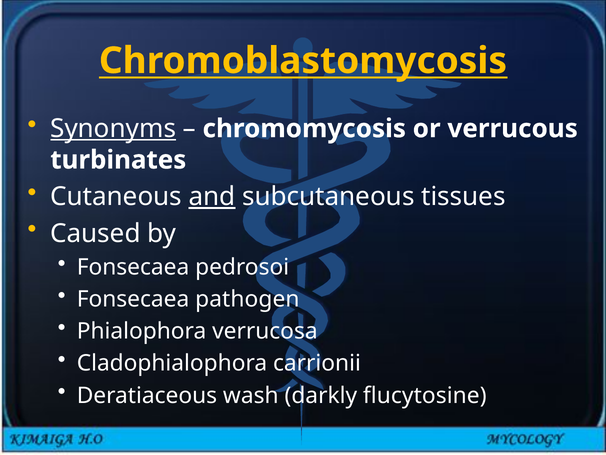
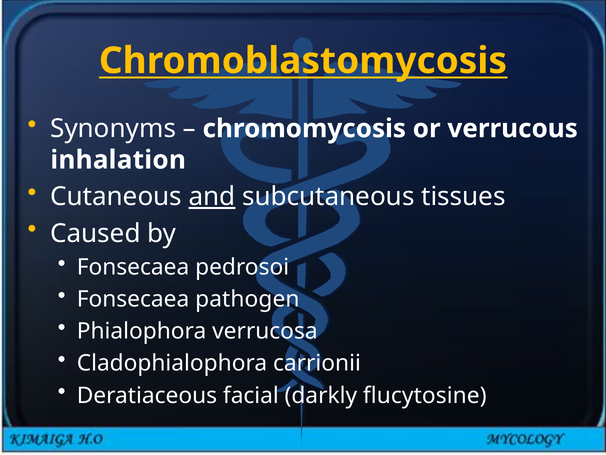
Synonyms underline: present -> none (113, 128)
turbinates: turbinates -> inhalation (118, 160)
wash: wash -> facial (251, 395)
